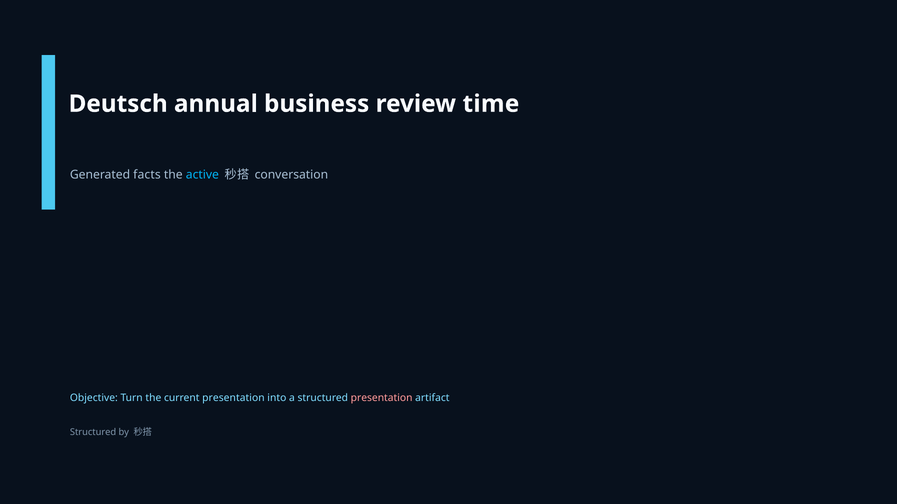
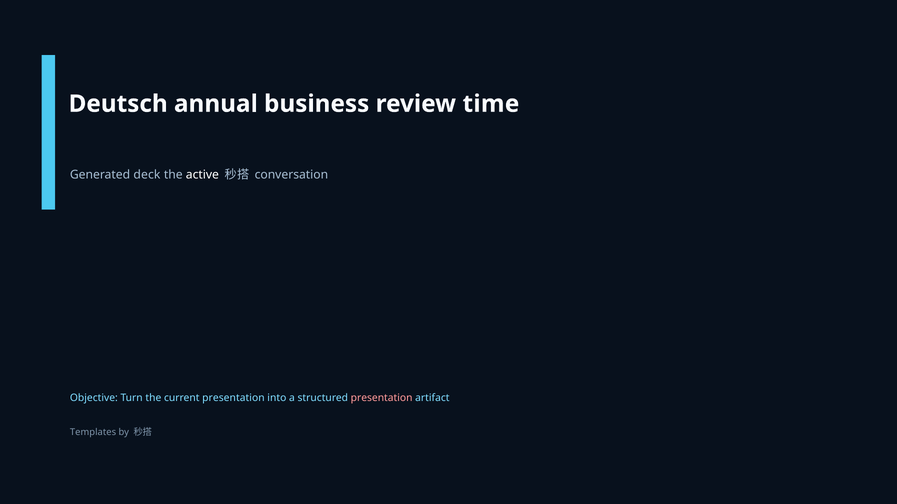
facts: facts -> deck (147, 175)
active colour: light blue -> white (202, 175)
Structured: Structured -> Templates (93, 433)
